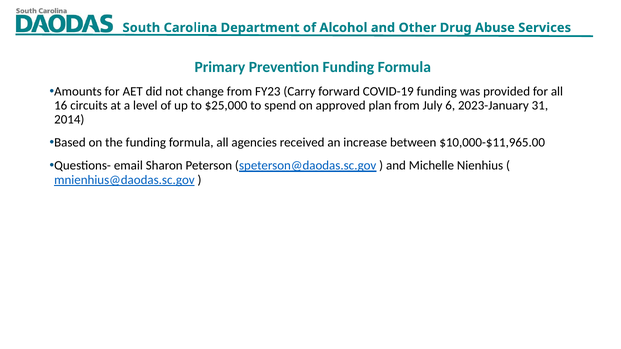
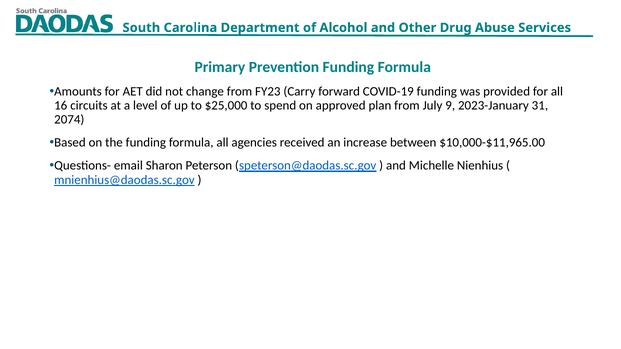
6: 6 -> 9 (450, 106)
2014: 2014 -> 2074 (69, 120)
